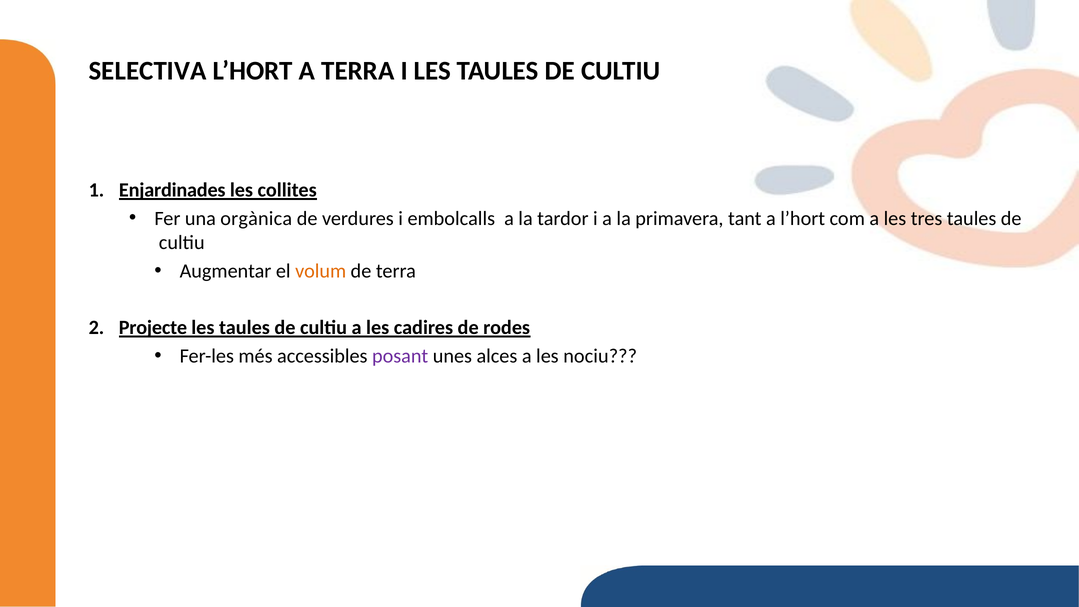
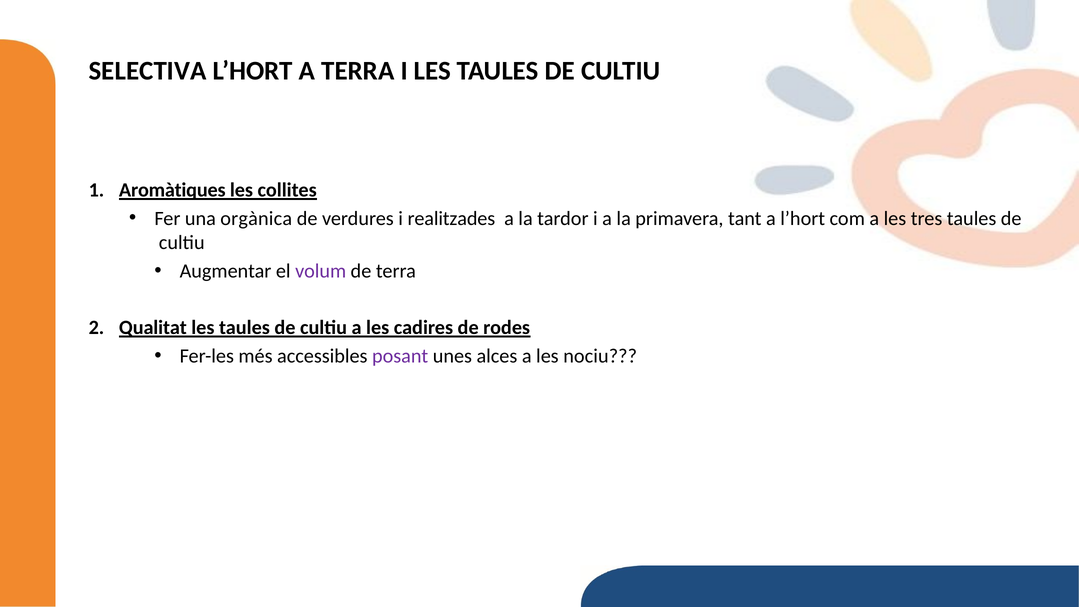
Enjardinades: Enjardinades -> Aromàtiques (172, 190)
embolcalls: embolcalls -> realitzades (451, 218)
volum colour: orange -> purple (321, 271)
Projecte: Projecte -> Qualitat (153, 328)
